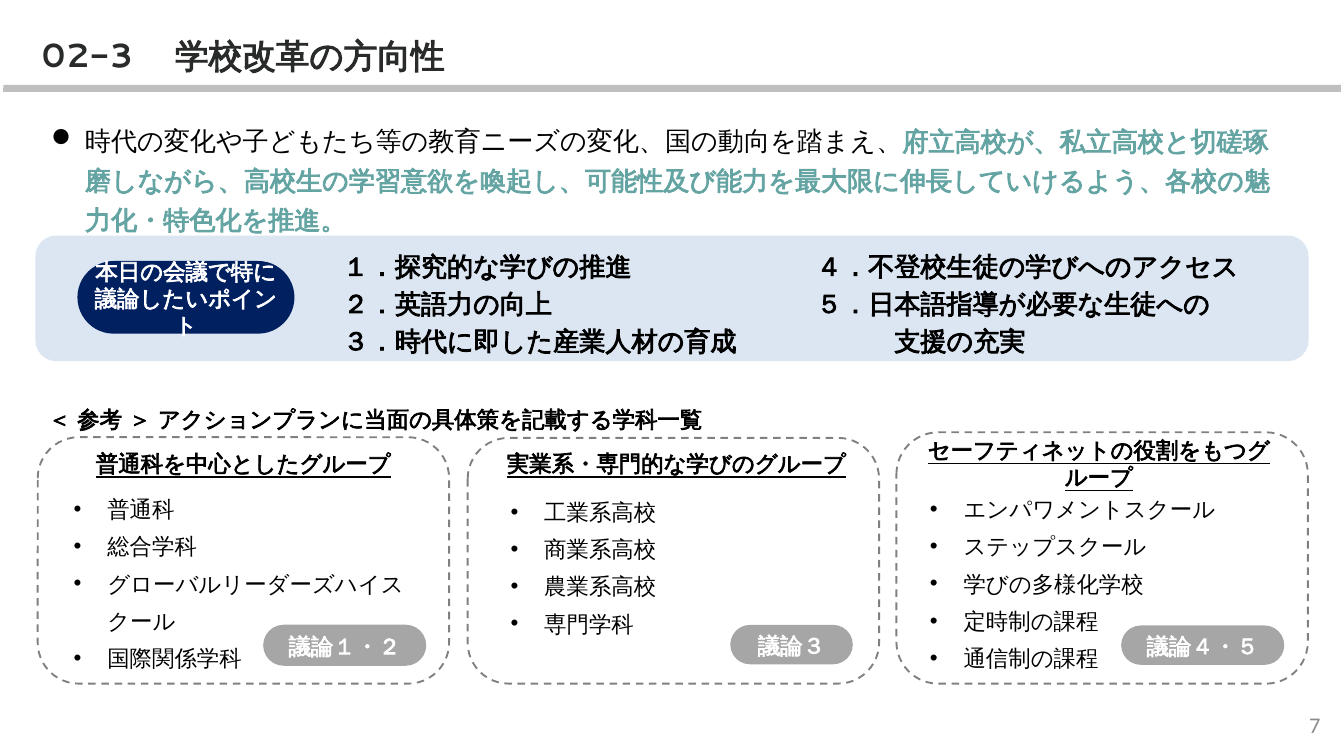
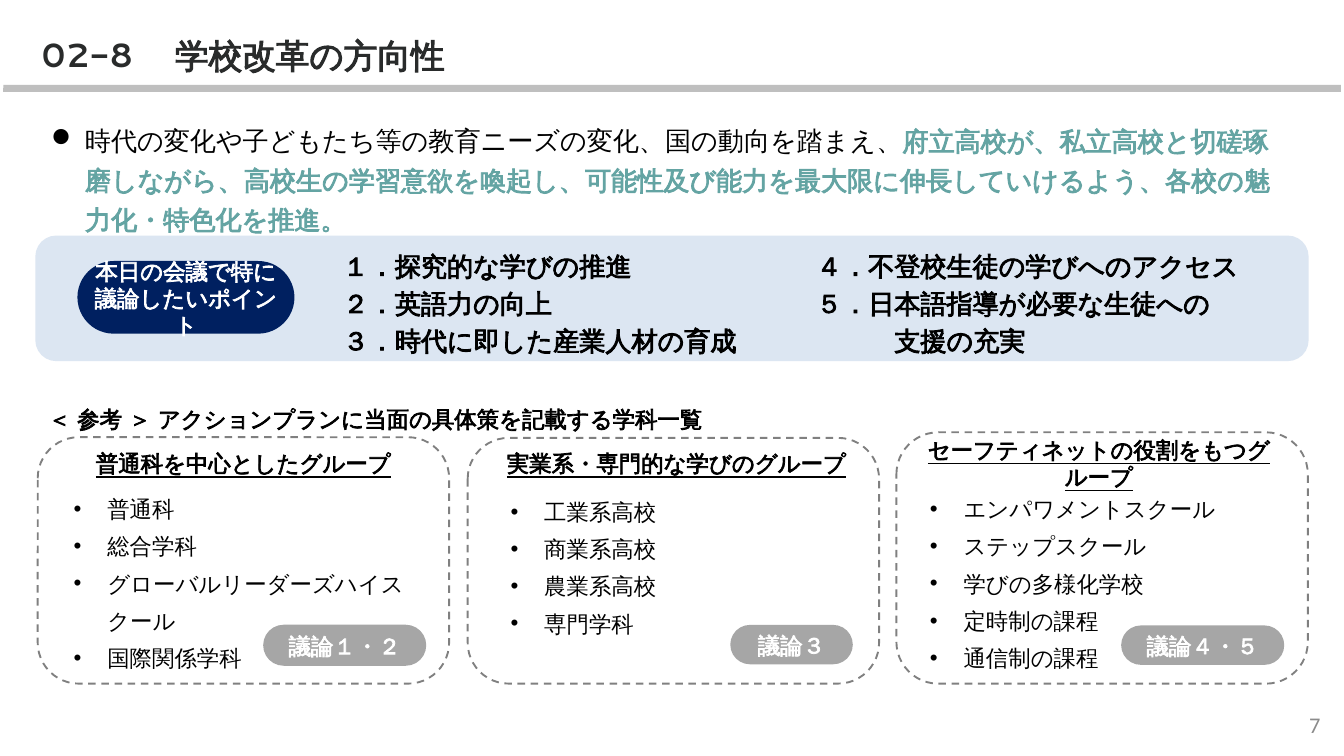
02-3: 02-3 -> 02-8 (88, 57)
